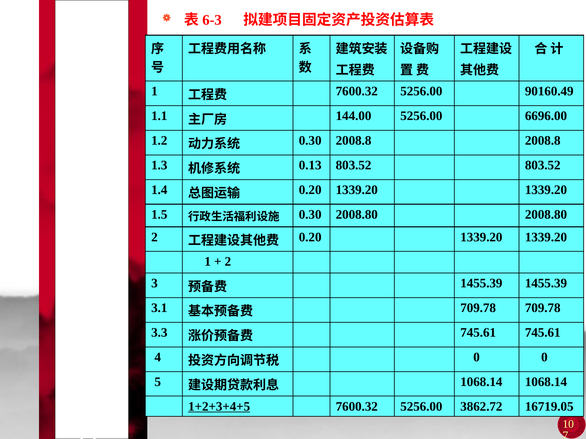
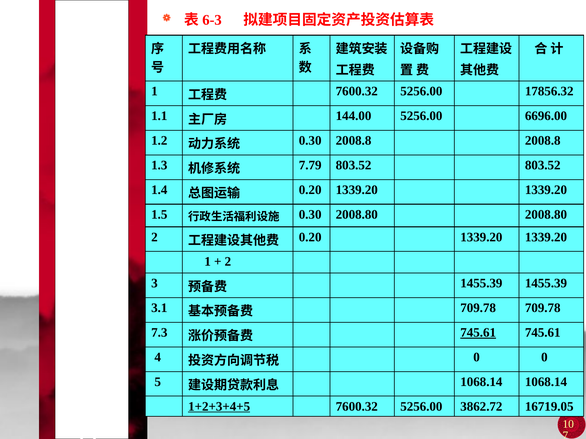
90160.49: 90160.49 -> 17856.32 (549, 91)
0.13: 0.13 -> 7.79 (310, 165)
3.3: 3.3 -> 7.3 (159, 333)
745.61 underline: none -> present (478, 333)
